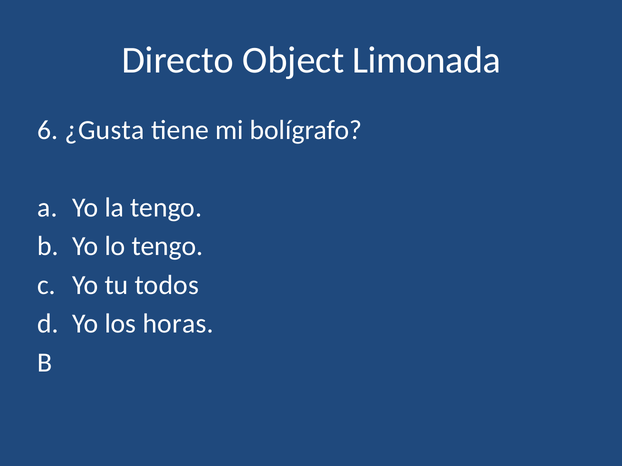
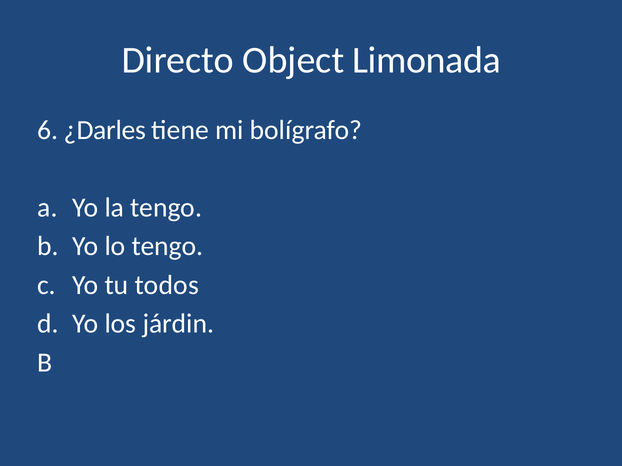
¿Gusta: ¿Gusta -> ¿Darles (105, 130)
horas: horas -> járdin (178, 324)
